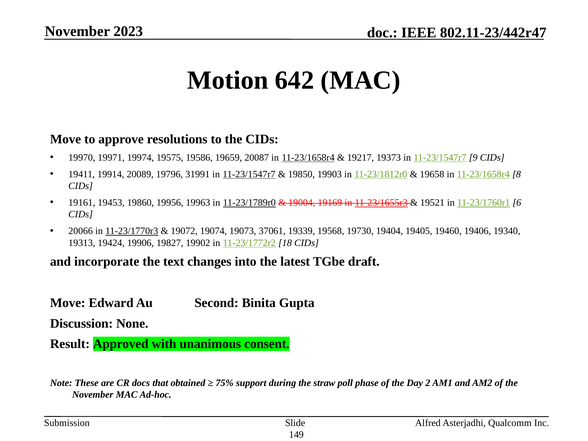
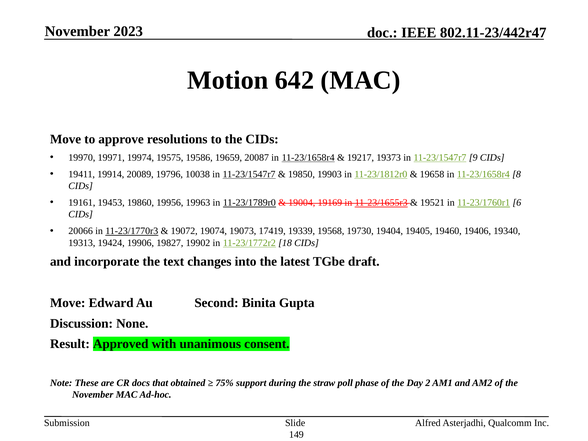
31991: 31991 -> 10038 (198, 174)
37061: 37061 -> 17419 (272, 231)
